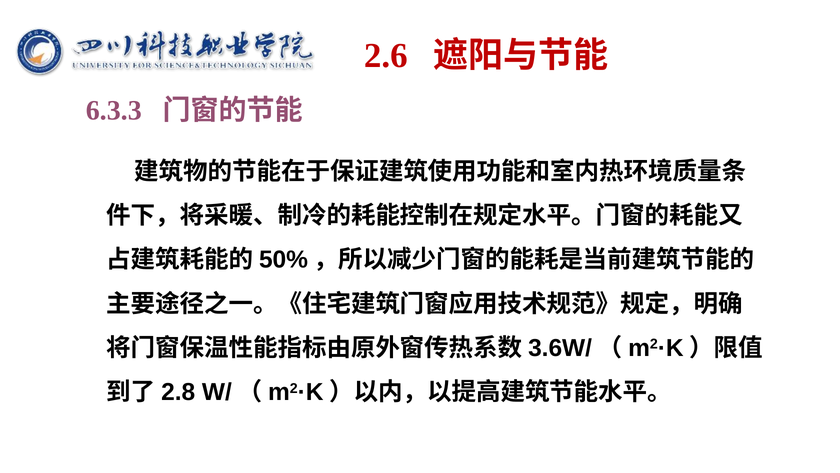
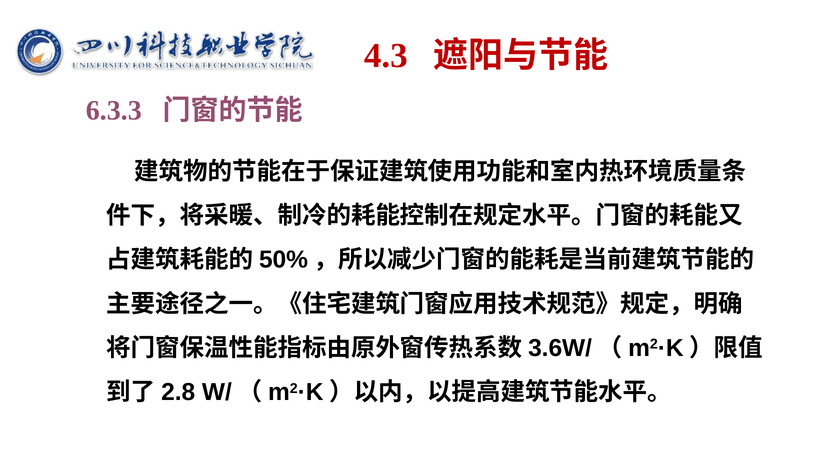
2.6: 2.6 -> 4.3 (386, 56)
